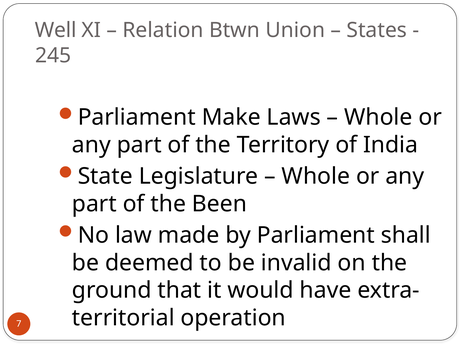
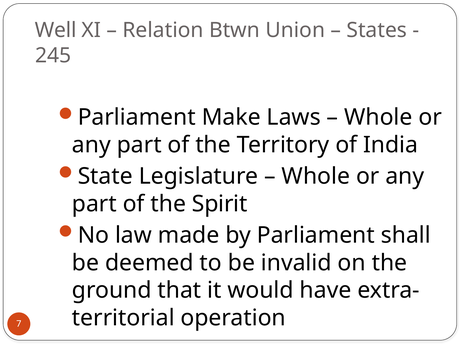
Been: Been -> Spirit (220, 204)
